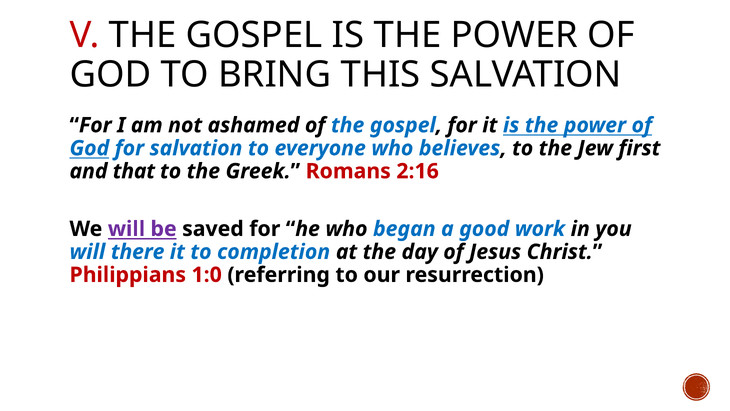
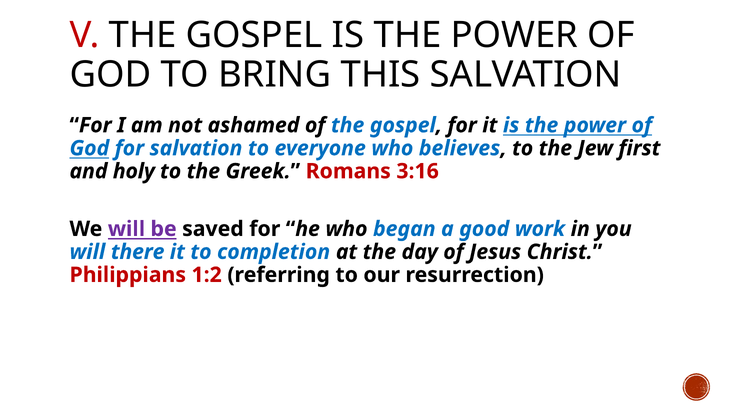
that: that -> holy (134, 171)
2:16: 2:16 -> 3:16 (418, 171)
1:0: 1:0 -> 1:2 (207, 275)
